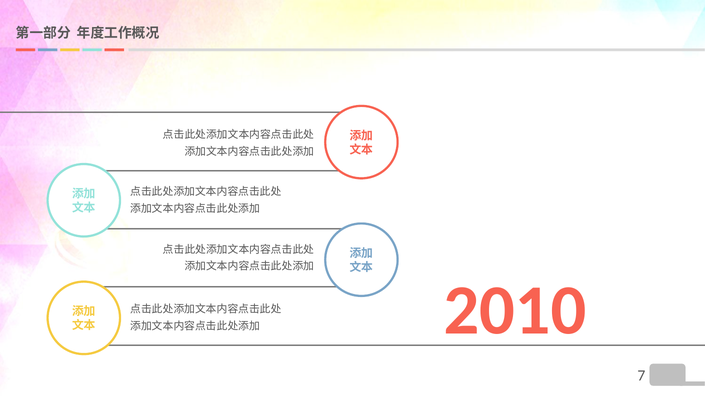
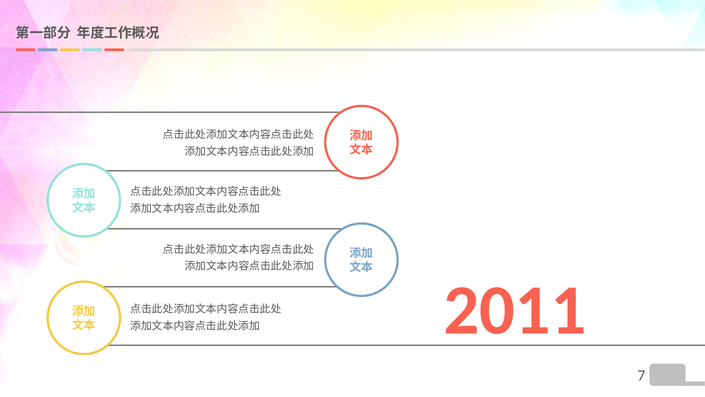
2010: 2010 -> 2011 (515, 310)
